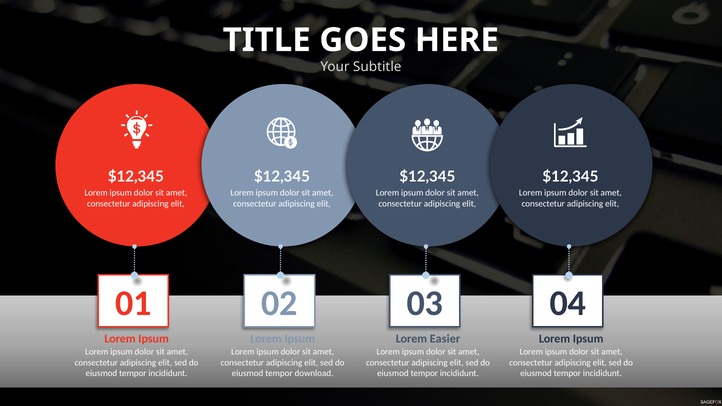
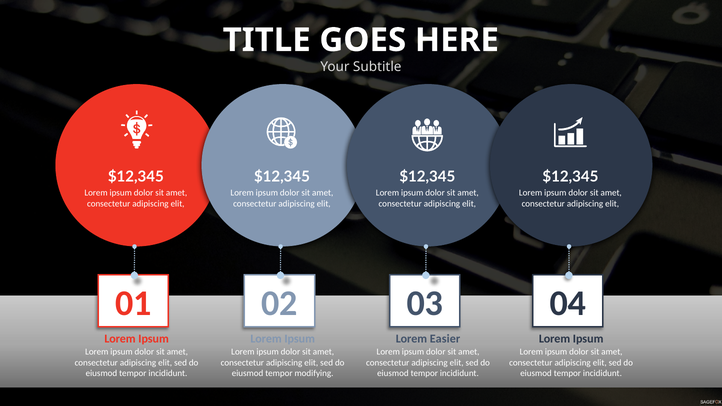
download: download -> modifying (314, 374)
